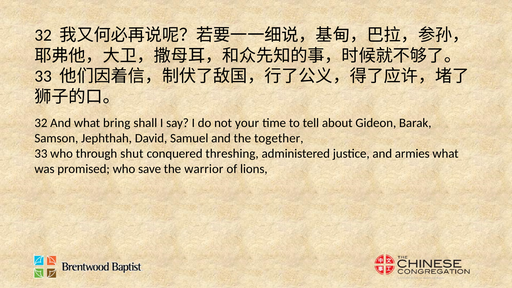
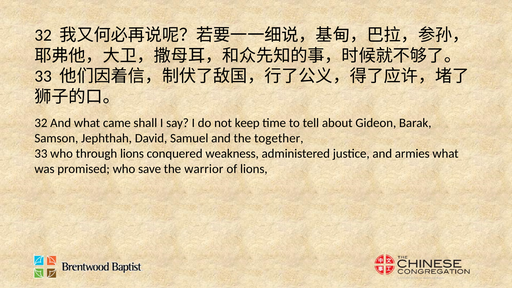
bring: bring -> came (117, 123)
your: your -> keep (247, 123)
through shut: shut -> lions (132, 154)
threshing: threshing -> weakness (232, 154)
